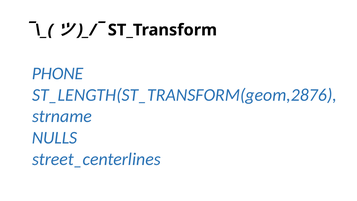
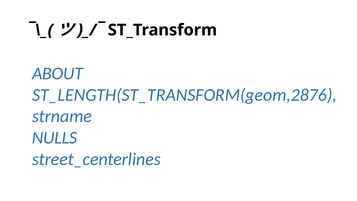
PHONE: PHONE -> ABOUT (58, 73)
